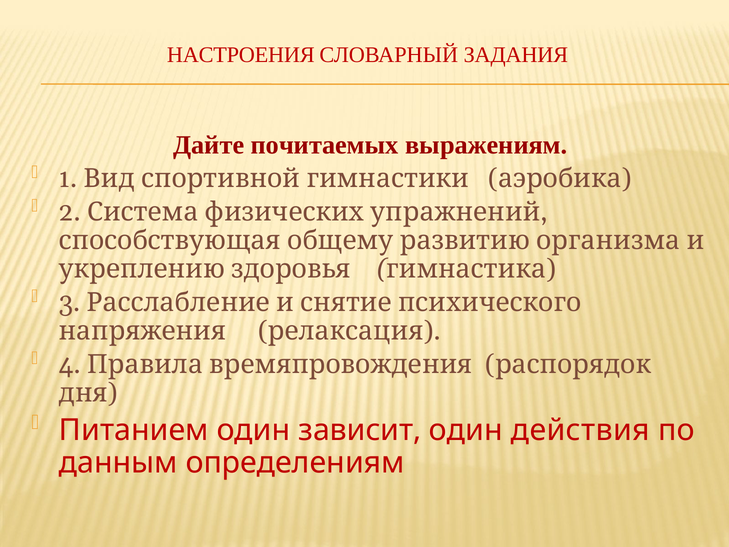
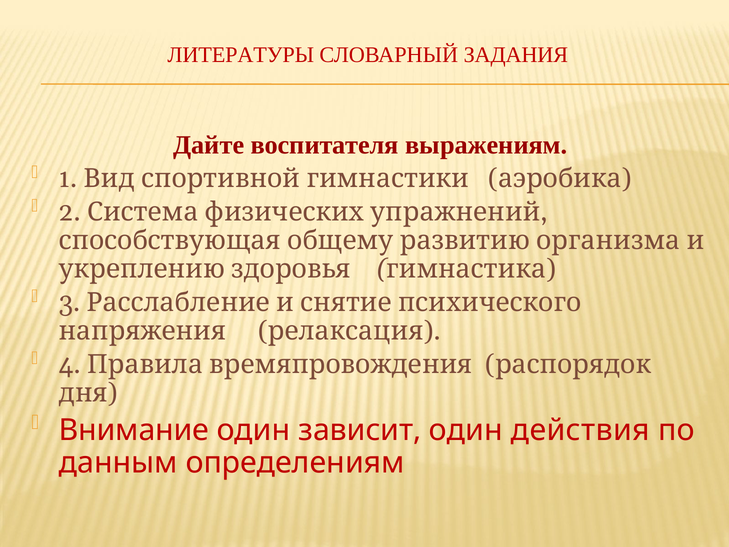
НАСТРОЕНИЯ: НАСТРОЕНИЯ -> ЛИТЕРАТУРЫ (241, 55)
почитаемых: почитаемых -> воспитателя (325, 145)
Питанием: Питанием -> Внимание (134, 430)
